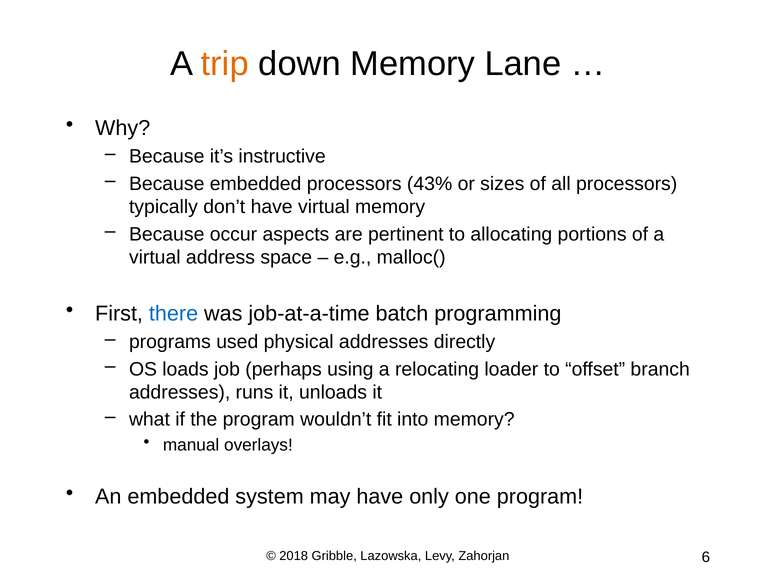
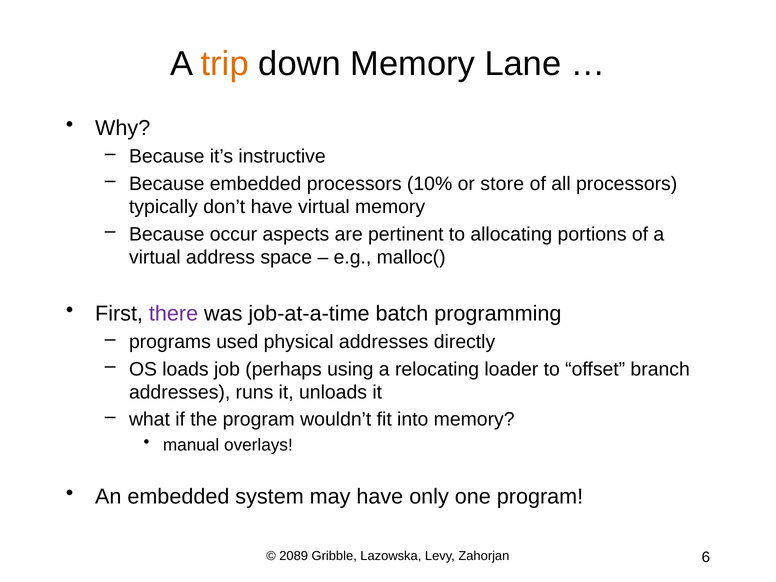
43%: 43% -> 10% (430, 184)
sizes: sizes -> store (502, 184)
there colour: blue -> purple (174, 314)
2018: 2018 -> 2089 (294, 556)
